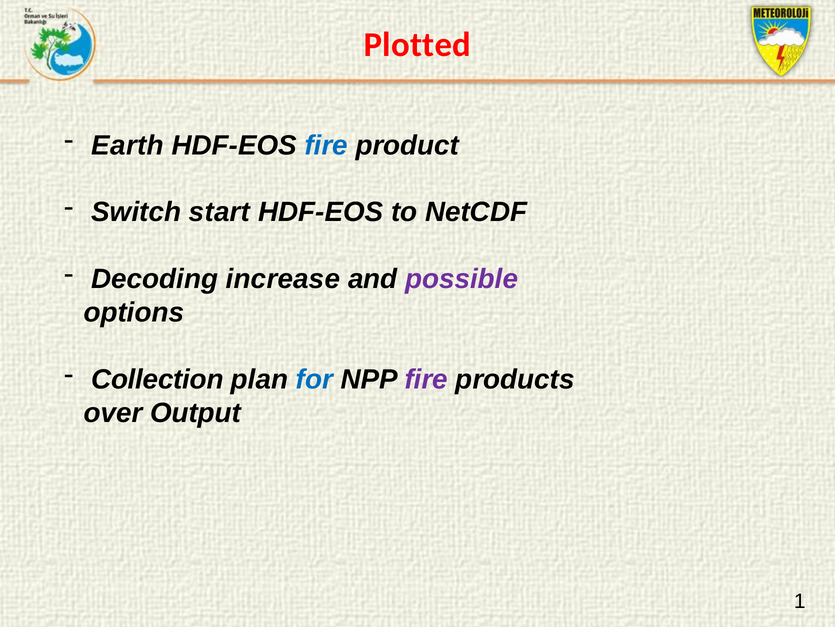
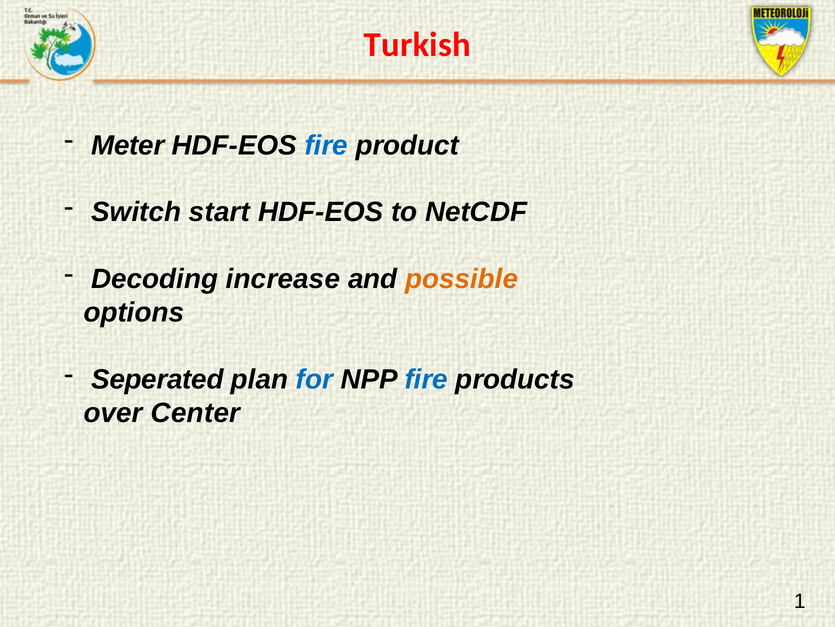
Plotted: Plotted -> Turkish (417, 45)
Earth: Earth -> Meter (128, 145)
possible colour: purple -> orange (462, 279)
Collection: Collection -> Seperated (157, 379)
fire colour: purple -> blue (426, 379)
Output: Output -> Center (195, 412)
